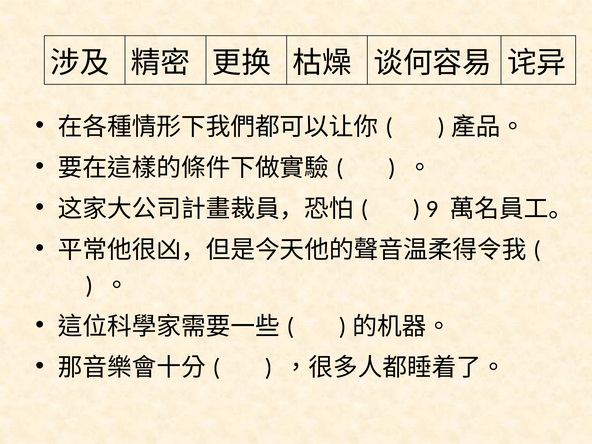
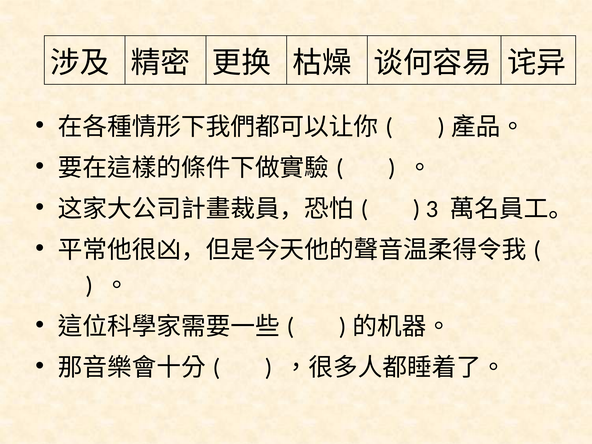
9: 9 -> 3 (432, 209)
